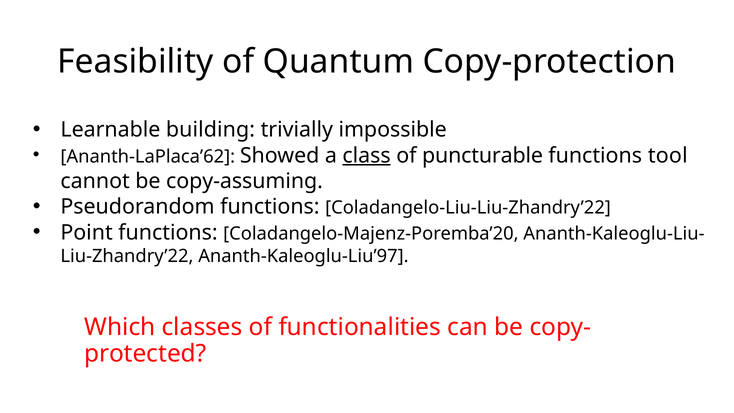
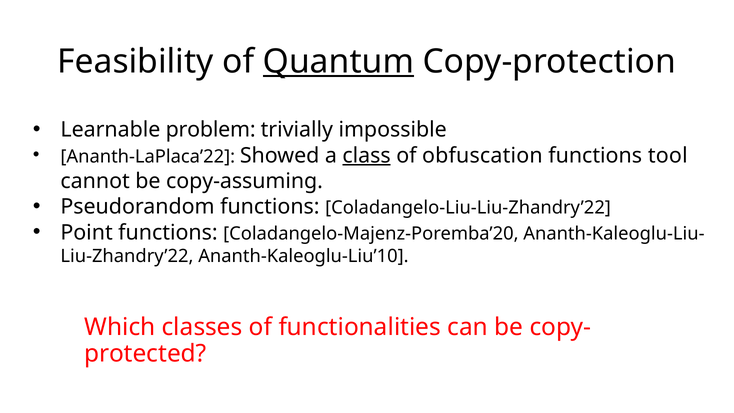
Quantum underline: none -> present (338, 62)
building: building -> problem (211, 130)
Ananth-LaPlaca’62: Ananth-LaPlaca’62 -> Ananth-LaPlaca’22 (148, 156)
puncturable: puncturable -> obfuscation (482, 155)
Ananth-Kaleoglu-Liu’97: Ananth-Kaleoglu-Liu’97 -> Ananth-Kaleoglu-Liu’10 (303, 256)
